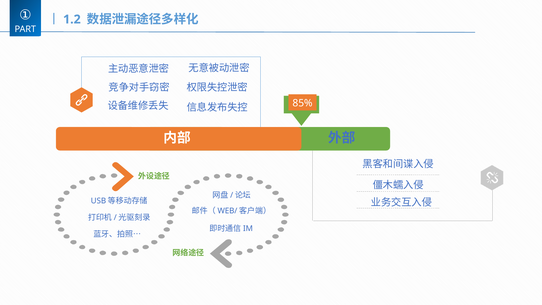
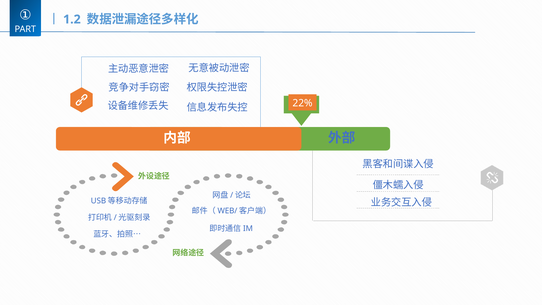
85%: 85% -> 22% (302, 103)
